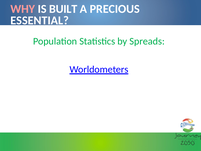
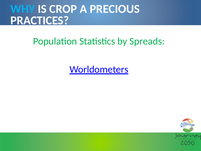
WHY colour: pink -> light blue (23, 9)
BUILT: BUILT -> CROP (63, 9)
ESSENTIAL: ESSENTIAL -> PRACTICES (40, 20)
